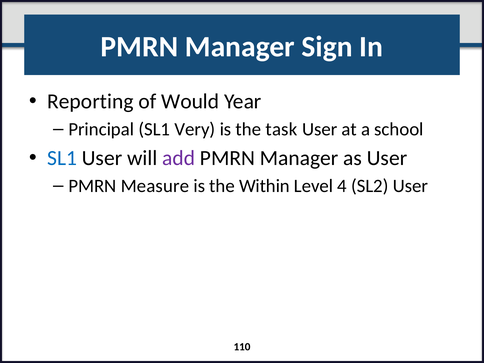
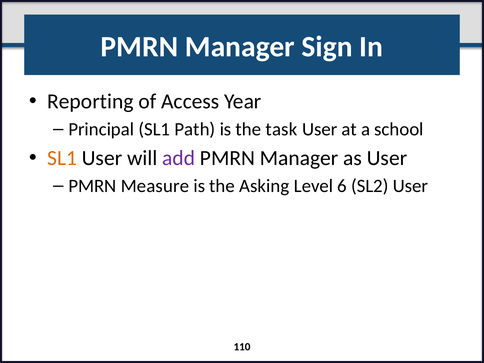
Would: Would -> Access (190, 102)
Very: Very -> Path (195, 129)
SL1 colour: blue -> orange (62, 158)
Within: Within -> Asking (264, 186)
4: 4 -> 6 (342, 186)
